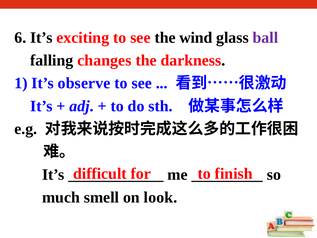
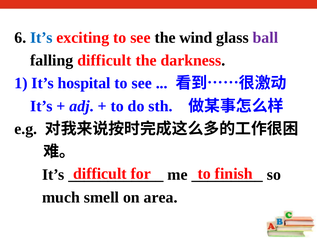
It’s colour: black -> blue (41, 37)
falling changes: changes -> difficult (104, 60)
observe: observe -> hospital (84, 83)
look: look -> area (161, 197)
